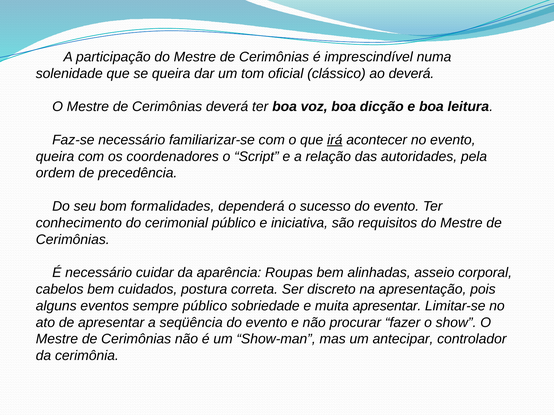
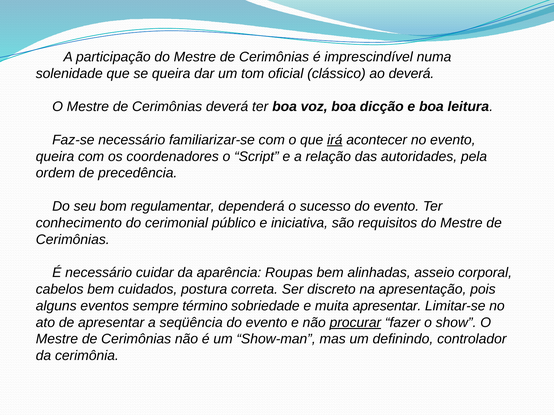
formalidades: formalidades -> regulamentar (173, 207)
sempre público: público -> término (205, 306)
procurar underline: none -> present (355, 323)
antecipar: antecipar -> definindo (403, 339)
